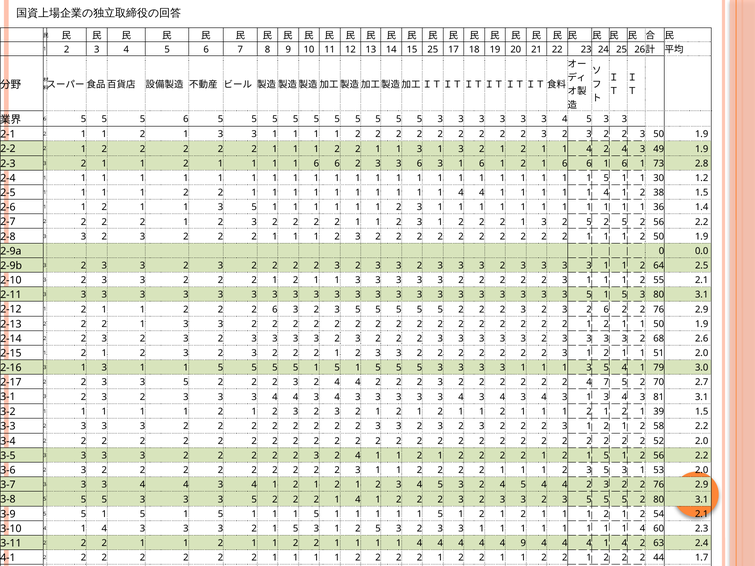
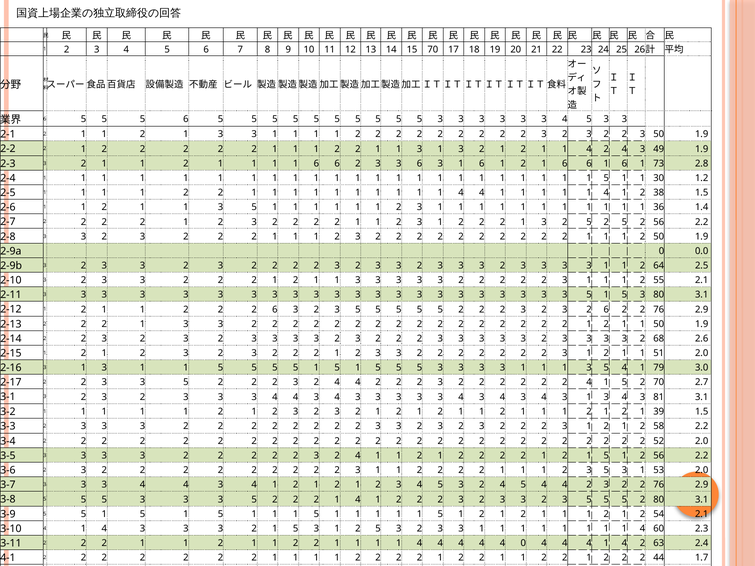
15 25: 25 -> 70 (433, 49)
7: 7 -> 1 (606, 383)
4 9: 9 -> 0 (523, 543)
